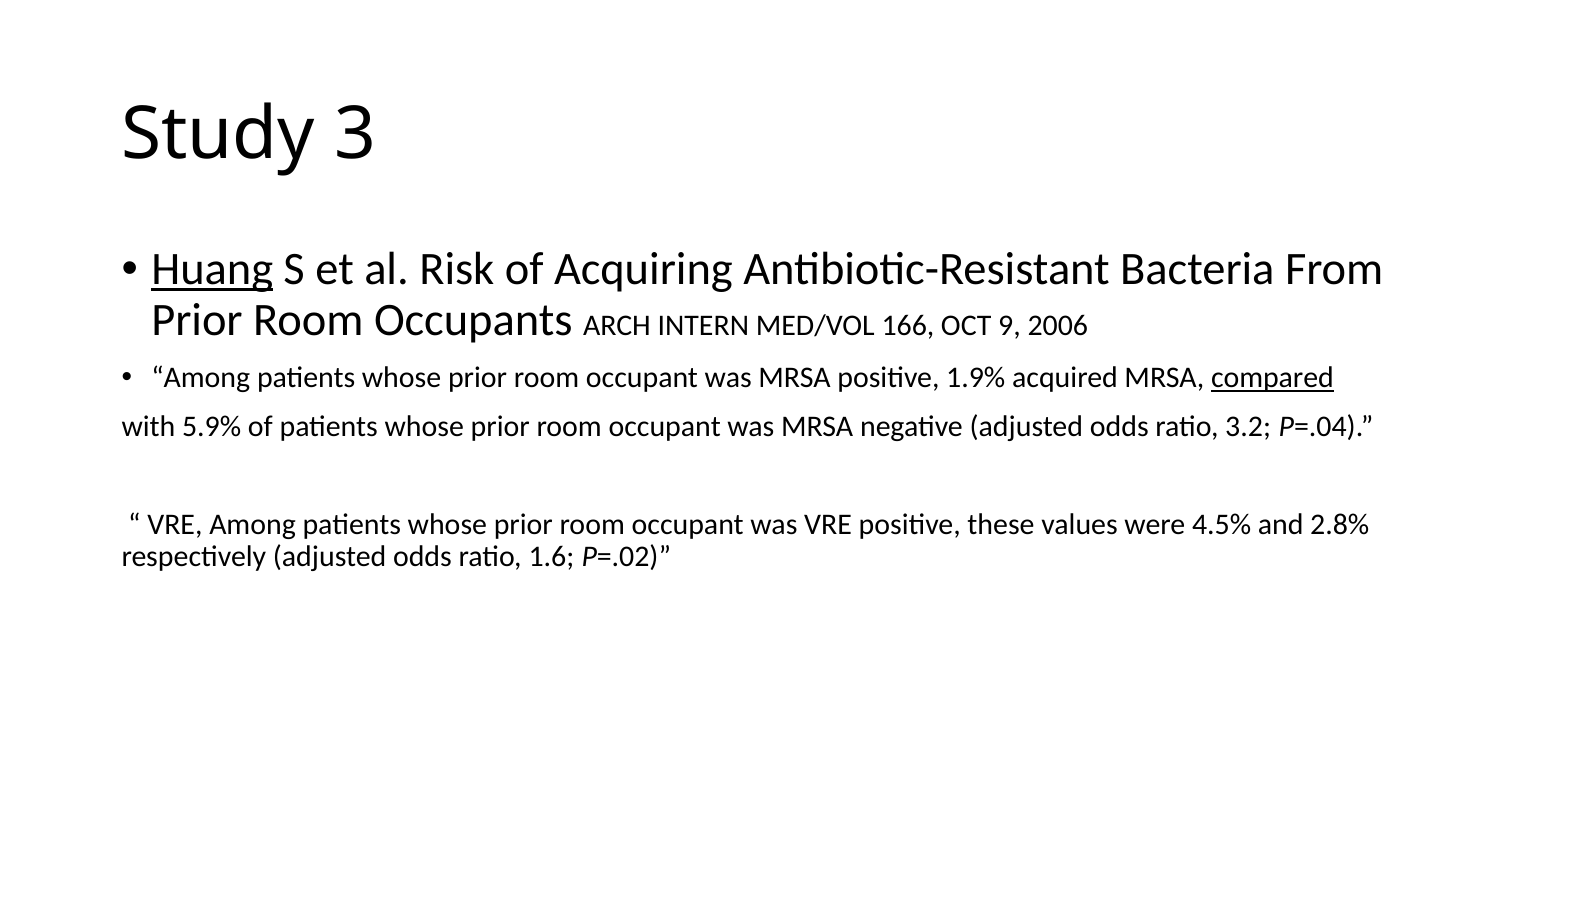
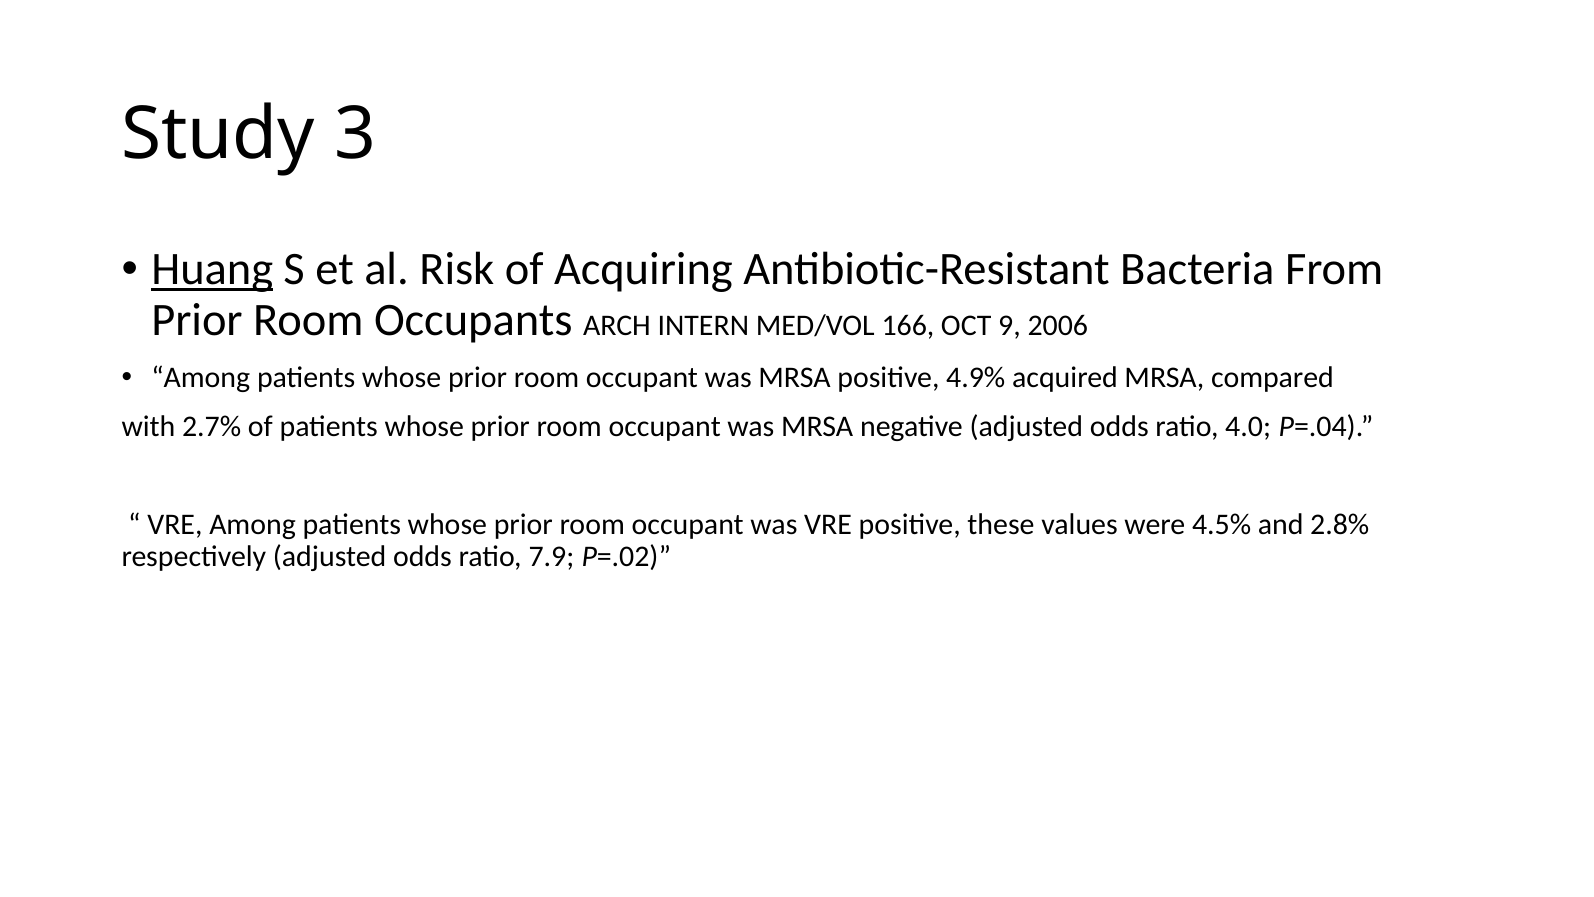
1.9%: 1.9% -> 4.9% (976, 378)
compared underline: present -> none (1272, 378)
5.9%: 5.9% -> 2.7% (212, 427)
3.2: 3.2 -> 4.0 (1248, 427)
1.6: 1.6 -> 7.9 (551, 557)
